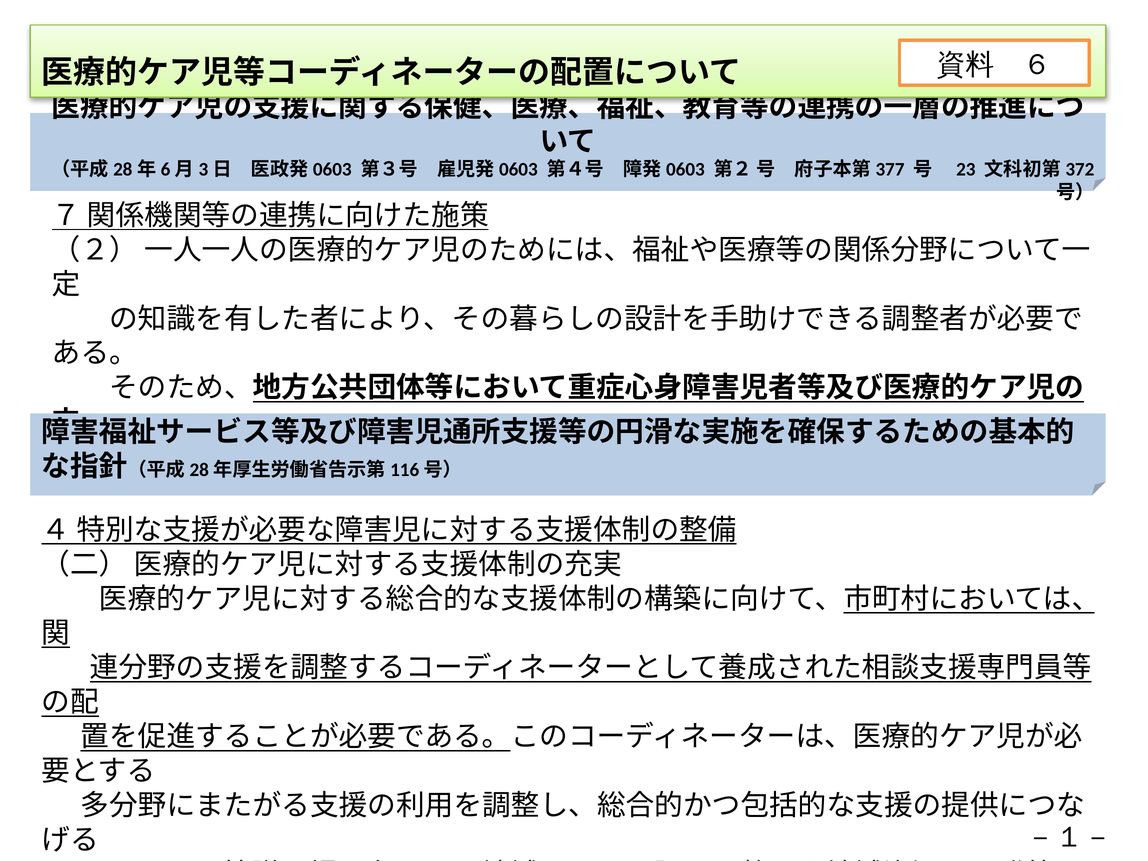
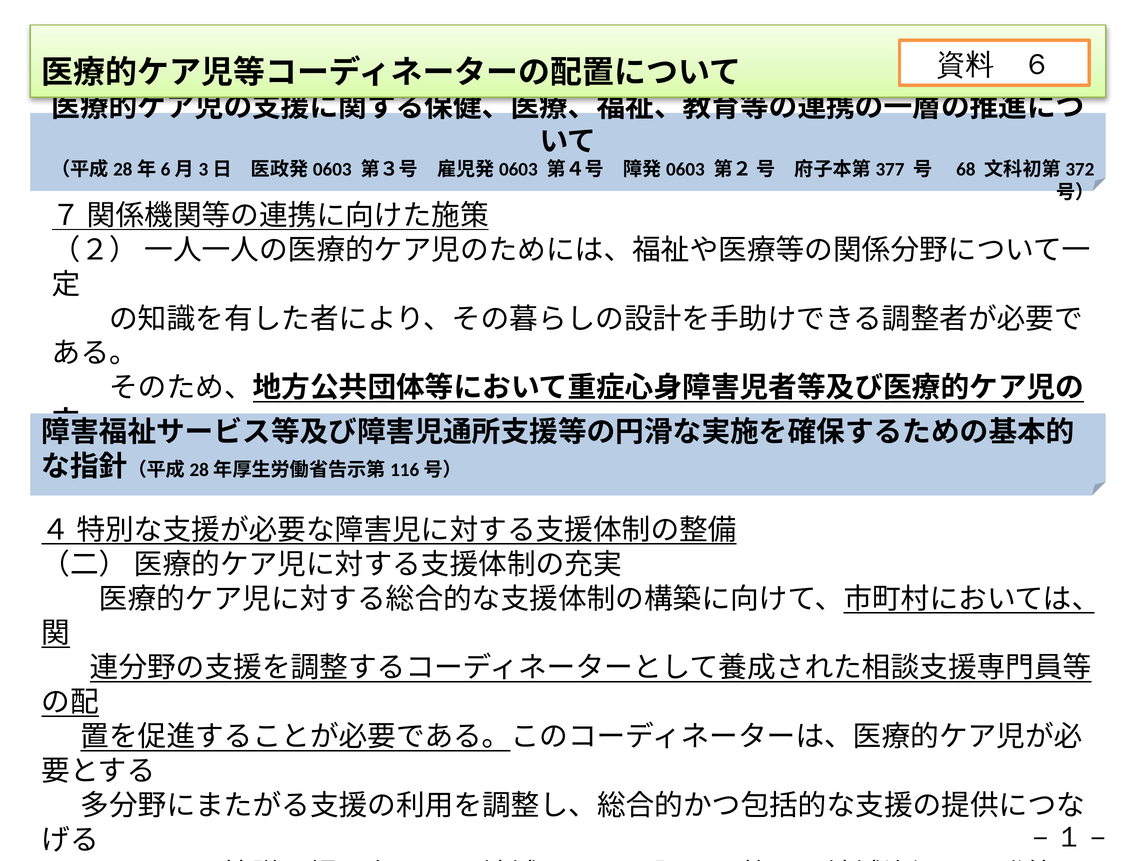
23: 23 -> 68 (966, 170)
